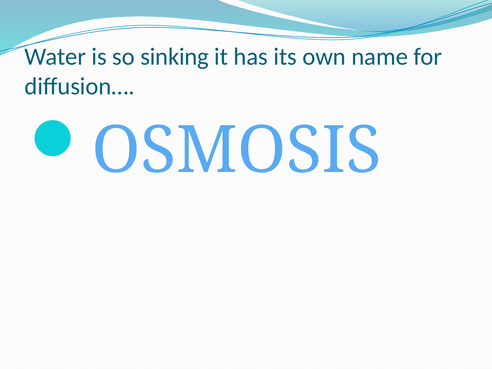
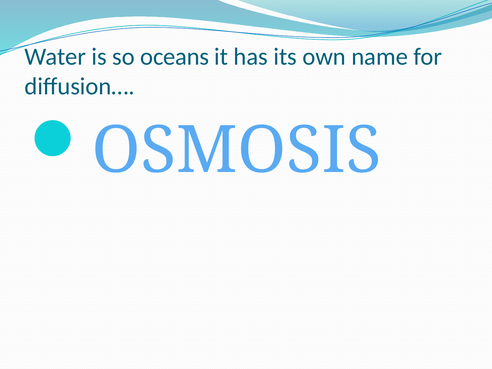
sinking: sinking -> oceans (175, 57)
